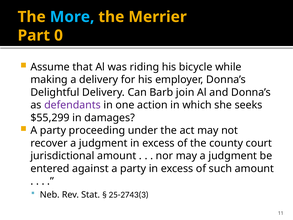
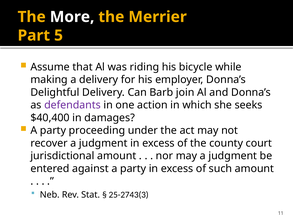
More colour: light blue -> white (72, 17)
0: 0 -> 5 (59, 35)
$55,299: $55,299 -> $40,400 (50, 118)
